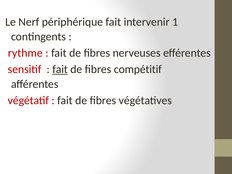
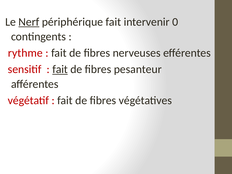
Nerf underline: none -> present (29, 22)
1: 1 -> 0 (175, 22)
compétitif: compétitif -> pesanteur (138, 69)
